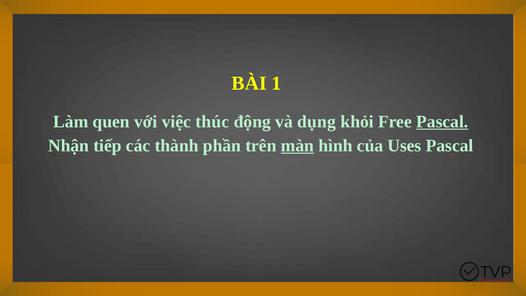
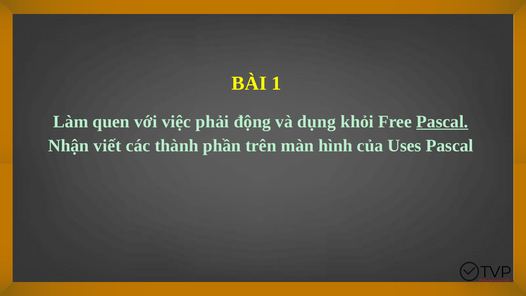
thúc: thúc -> phải (212, 122)
tiếp: tiếp -> viết (107, 146)
màn underline: present -> none (297, 146)
